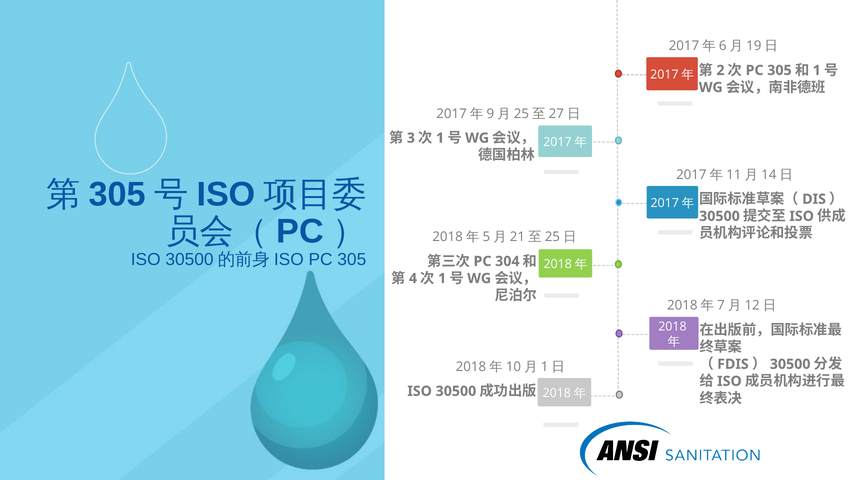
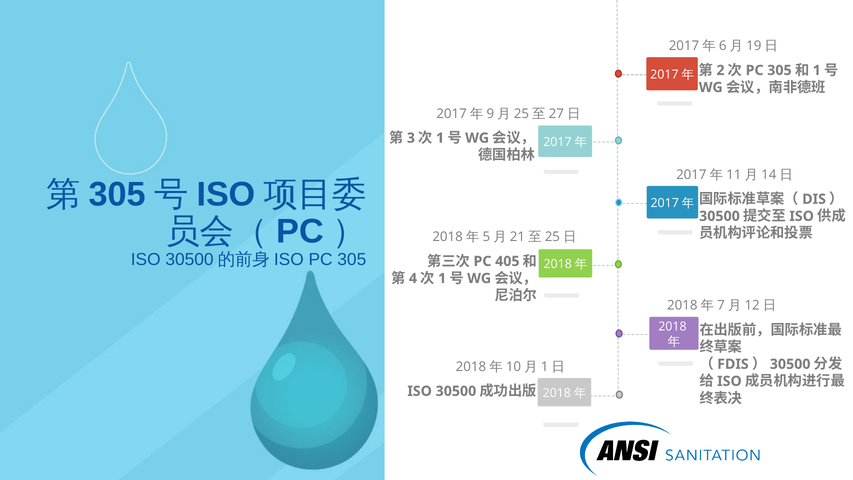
304: 304 -> 405 (507, 261)
